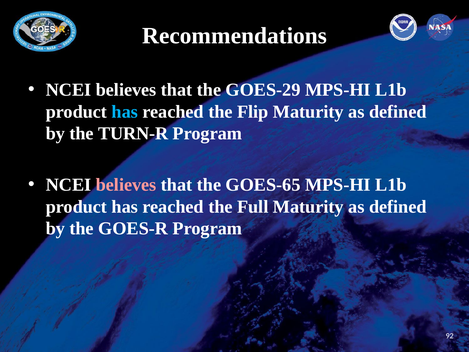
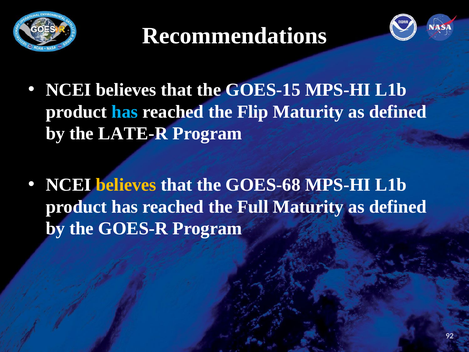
GOES-29: GOES-29 -> GOES-15 (263, 90)
TURN-R: TURN-R -> LATE-R (133, 134)
believes colour: pink -> yellow (126, 185)
GOES-65: GOES-65 -> GOES-68 (263, 185)
